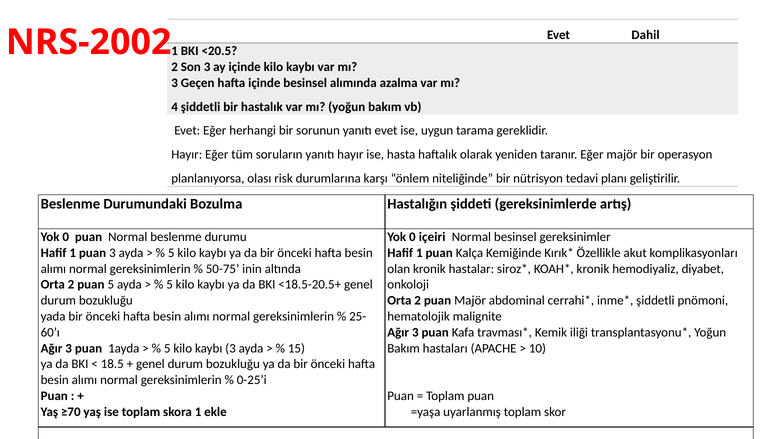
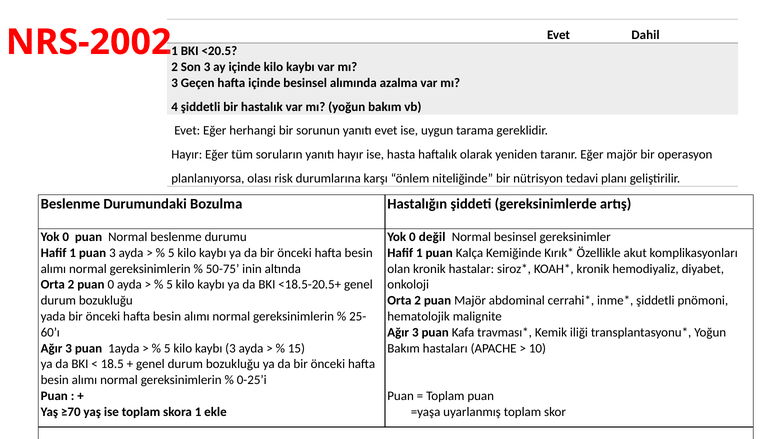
içeiri: içeiri -> değil (432, 237)
puan 5: 5 -> 0 (111, 285)
